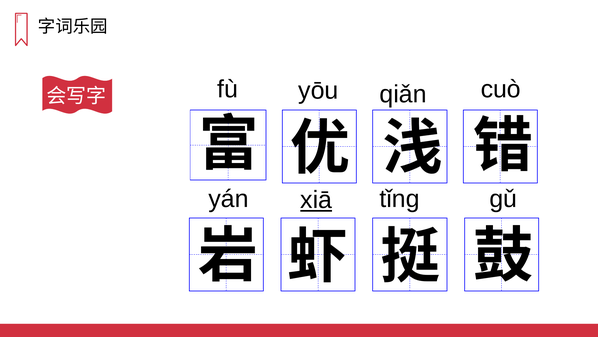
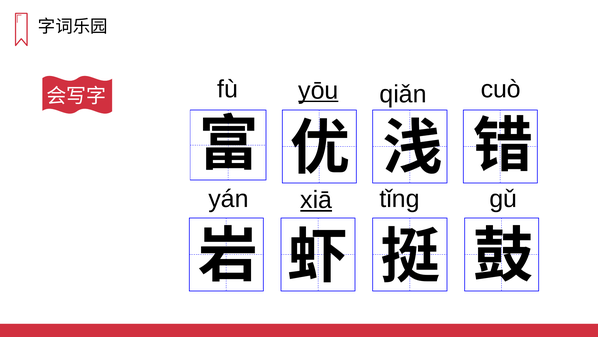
yōu underline: none -> present (318, 90)
